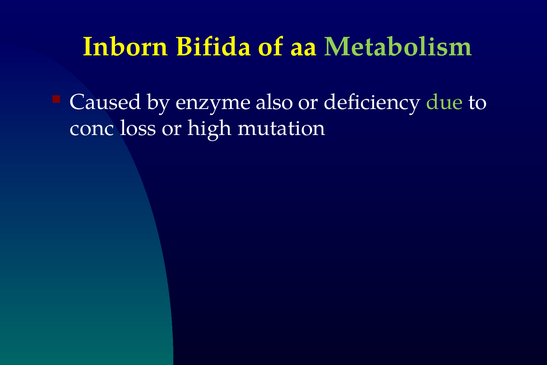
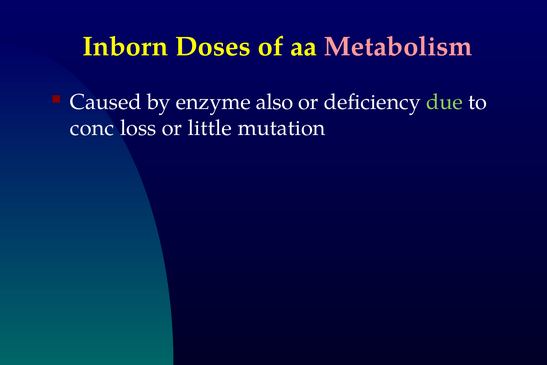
Bifida: Bifida -> Doses (213, 47)
Metabolism colour: light green -> pink (398, 47)
high: high -> little (210, 128)
